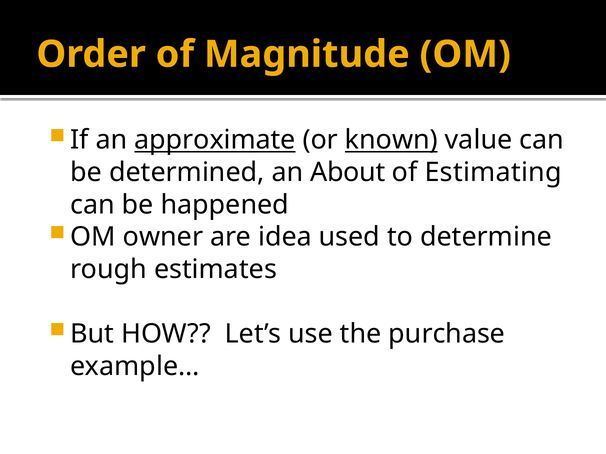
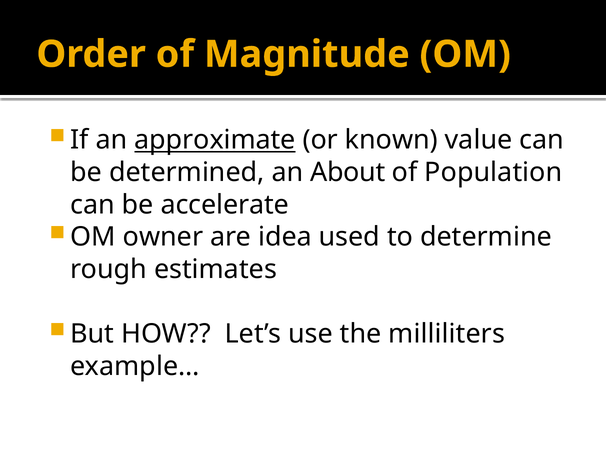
known underline: present -> none (391, 140)
Estimating: Estimating -> Population (493, 173)
happened: happened -> accelerate (225, 205)
purchase: purchase -> milliliters (447, 334)
